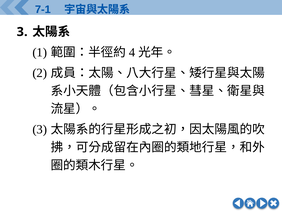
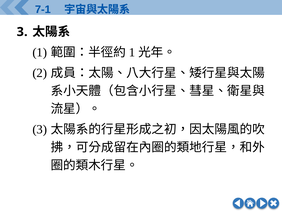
4: 4 -> 1 (132, 52)
